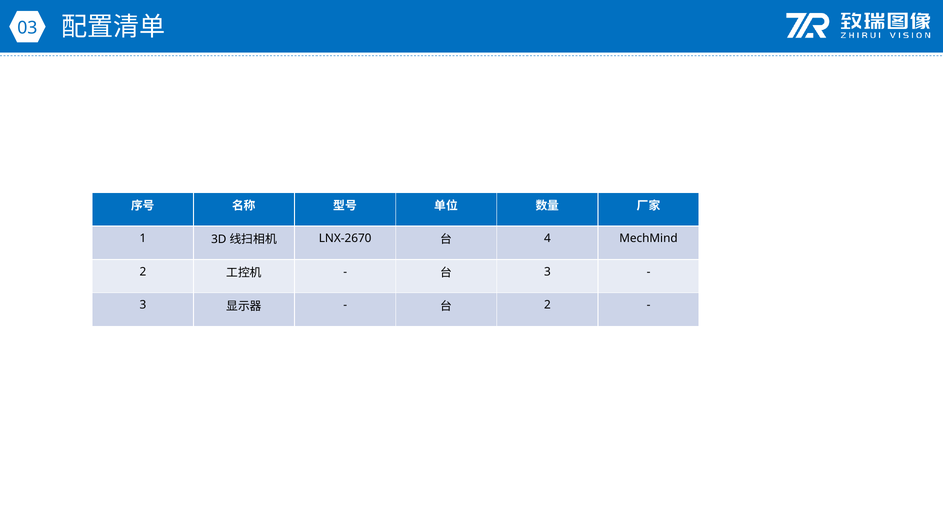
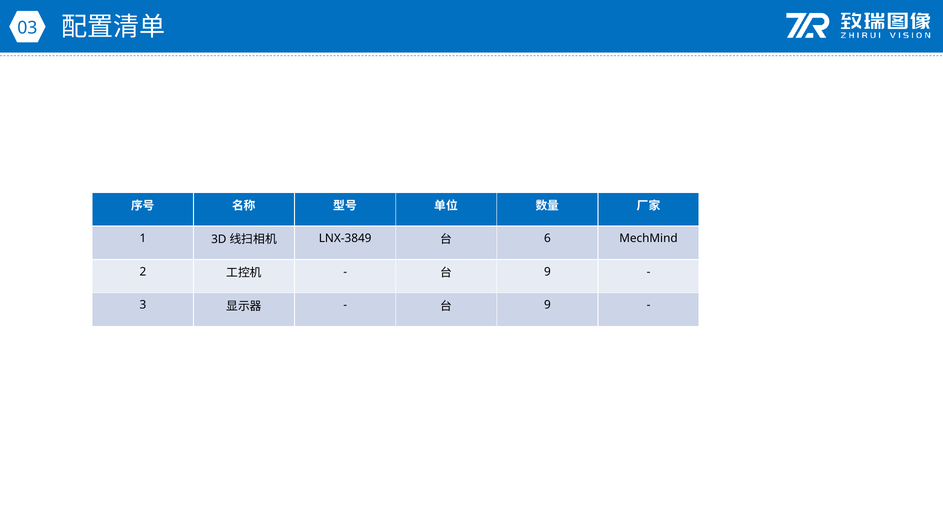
LNX-2670: LNX-2670 -> LNX-3849 (345, 238)
4: 4 -> 6 (547, 238)
3: 3 -> 9 (547, 272)
2: 2 -> 9 (547, 305)
